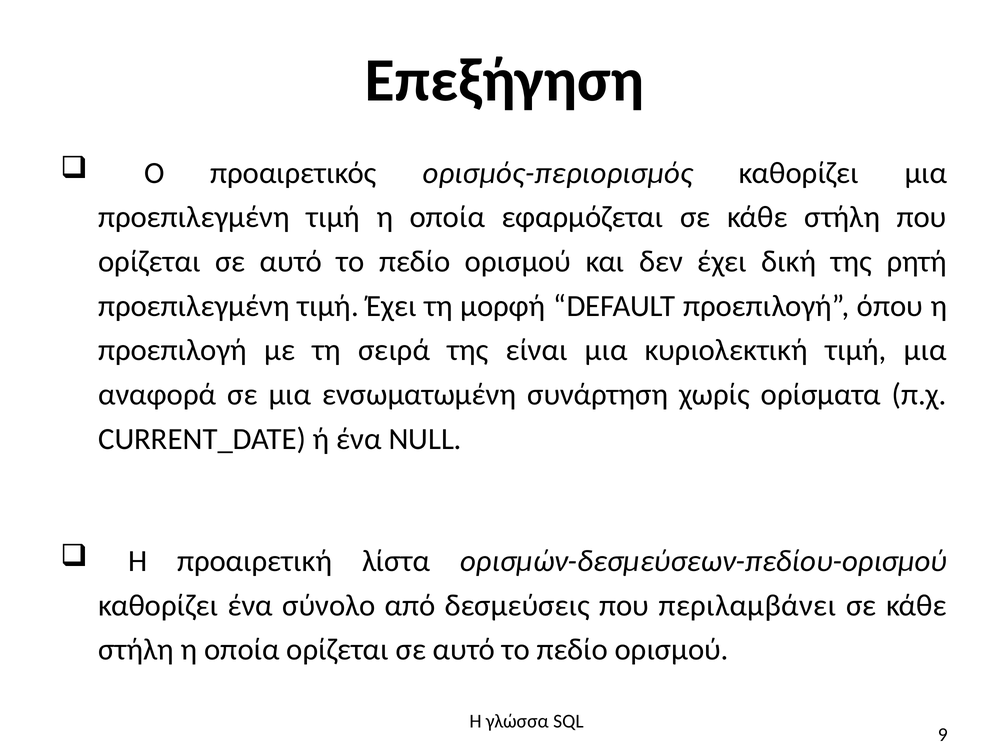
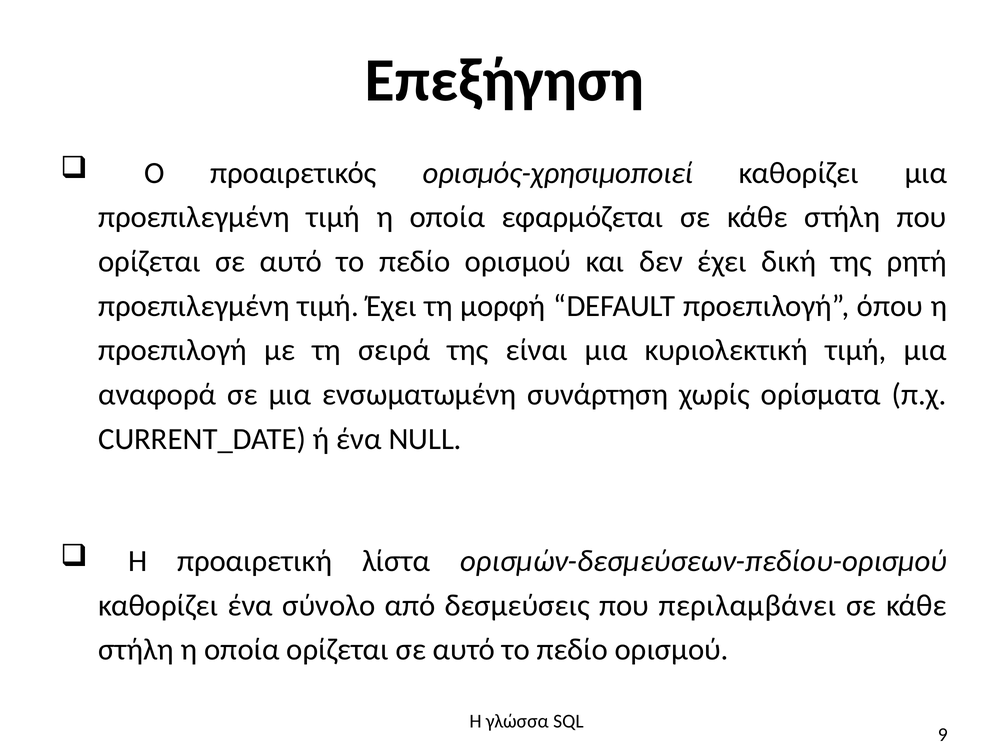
ορισμός-περιορισμός: ορισμός-περιορισμός -> ορισμός-χρησιμοποιεί (558, 173)
